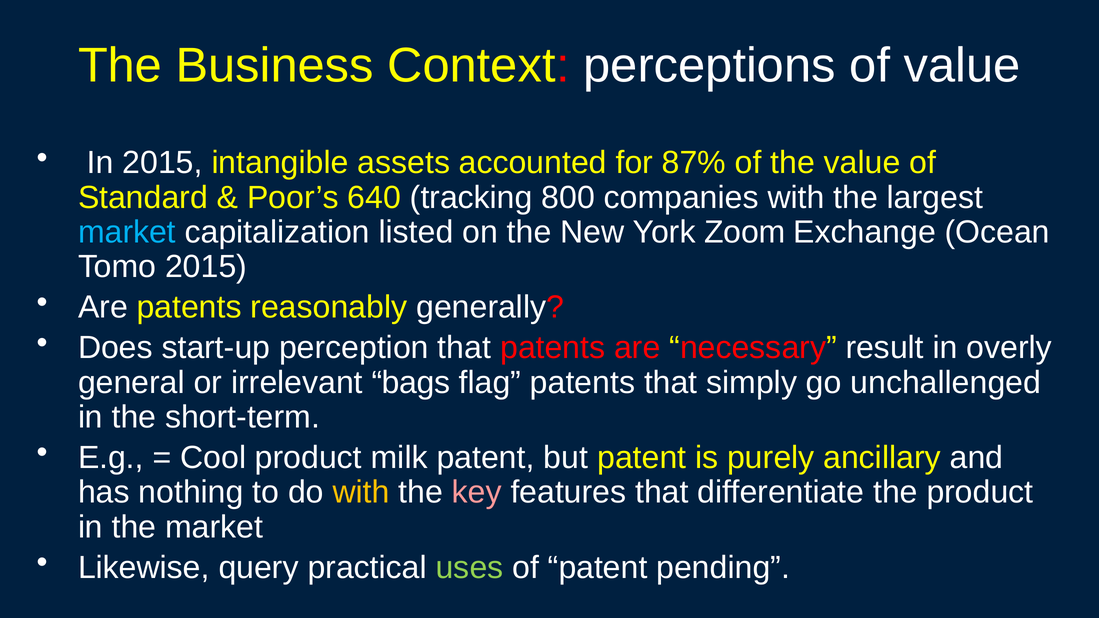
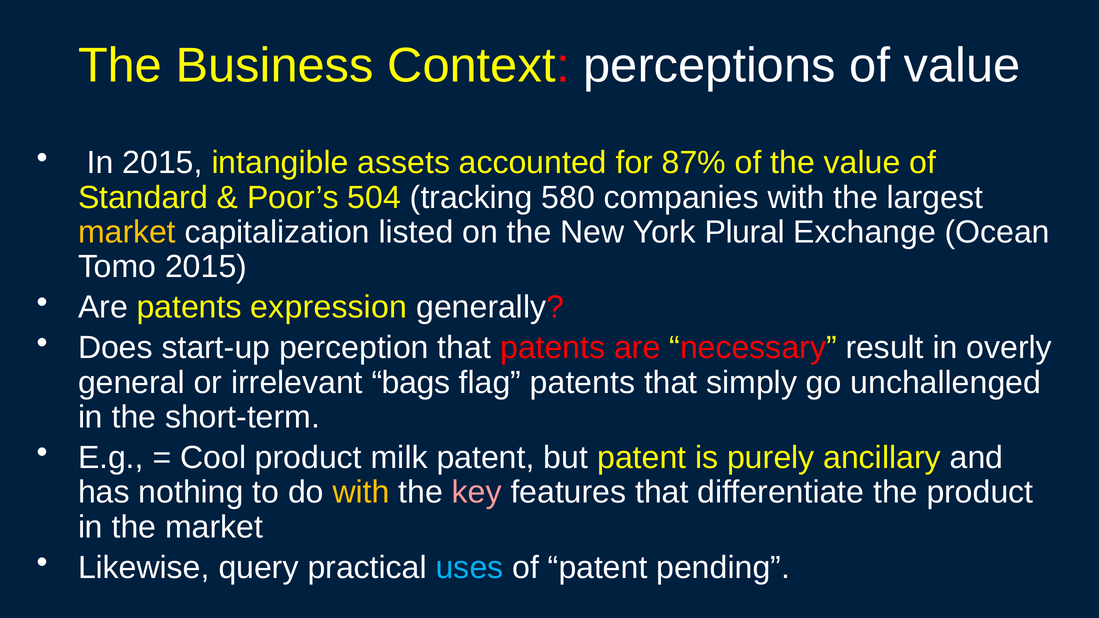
640: 640 -> 504 (374, 198)
800: 800 -> 580 (568, 198)
market colour: light blue -> yellow (127, 232)
Zoom: Zoom -> Plural (745, 232)
reasonably: reasonably -> expression (329, 307)
uses colour: light green -> light blue (469, 568)
